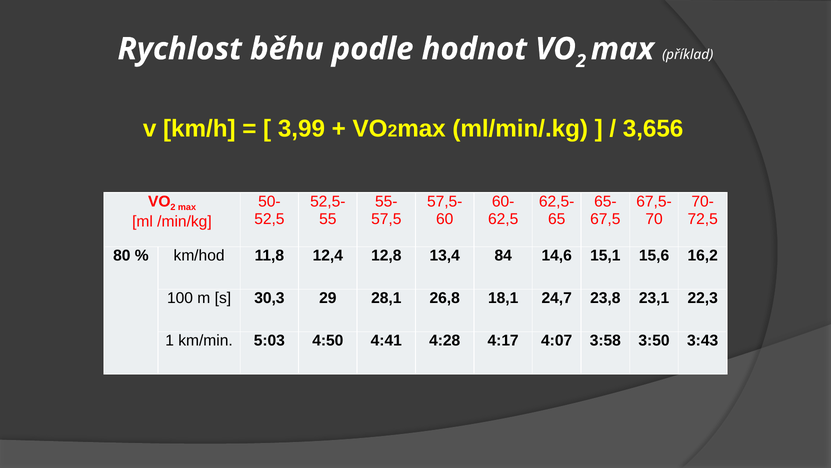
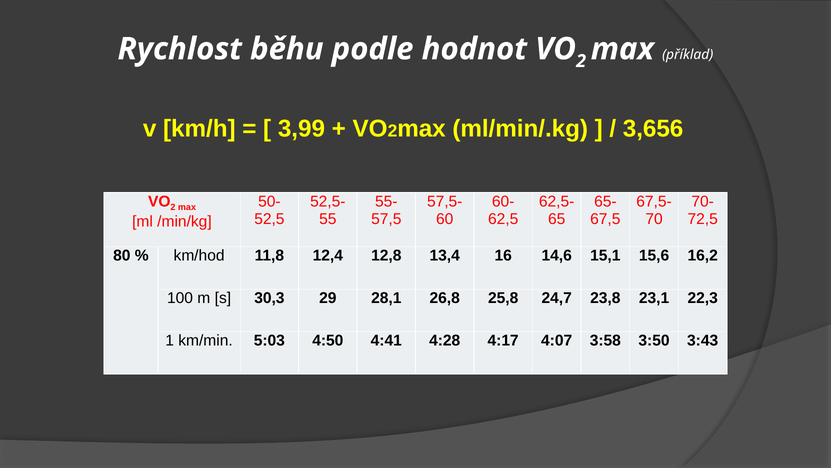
84: 84 -> 16 (503, 255)
18,1: 18,1 -> 25,8 (503, 298)
